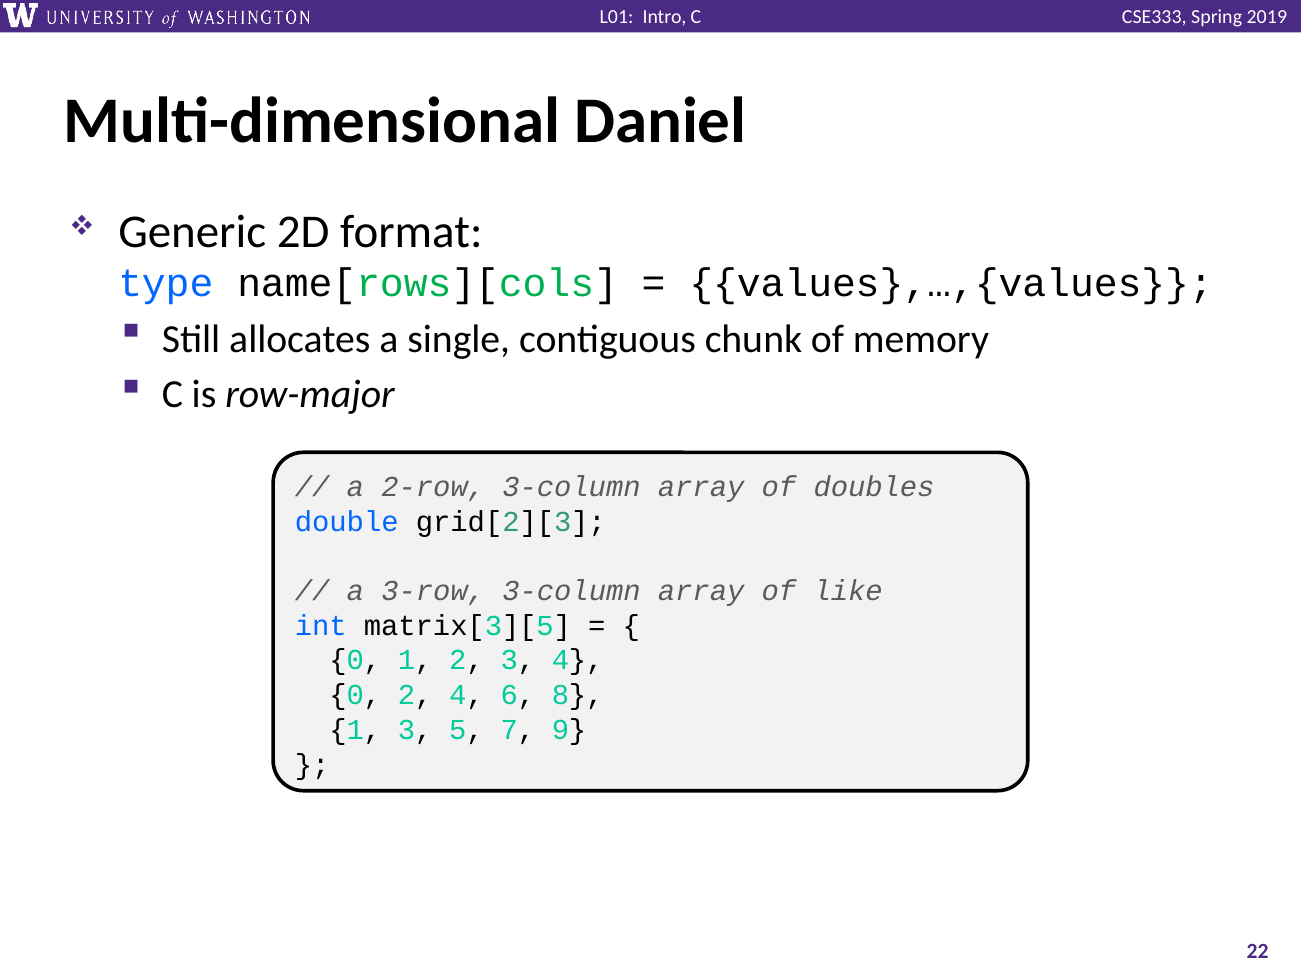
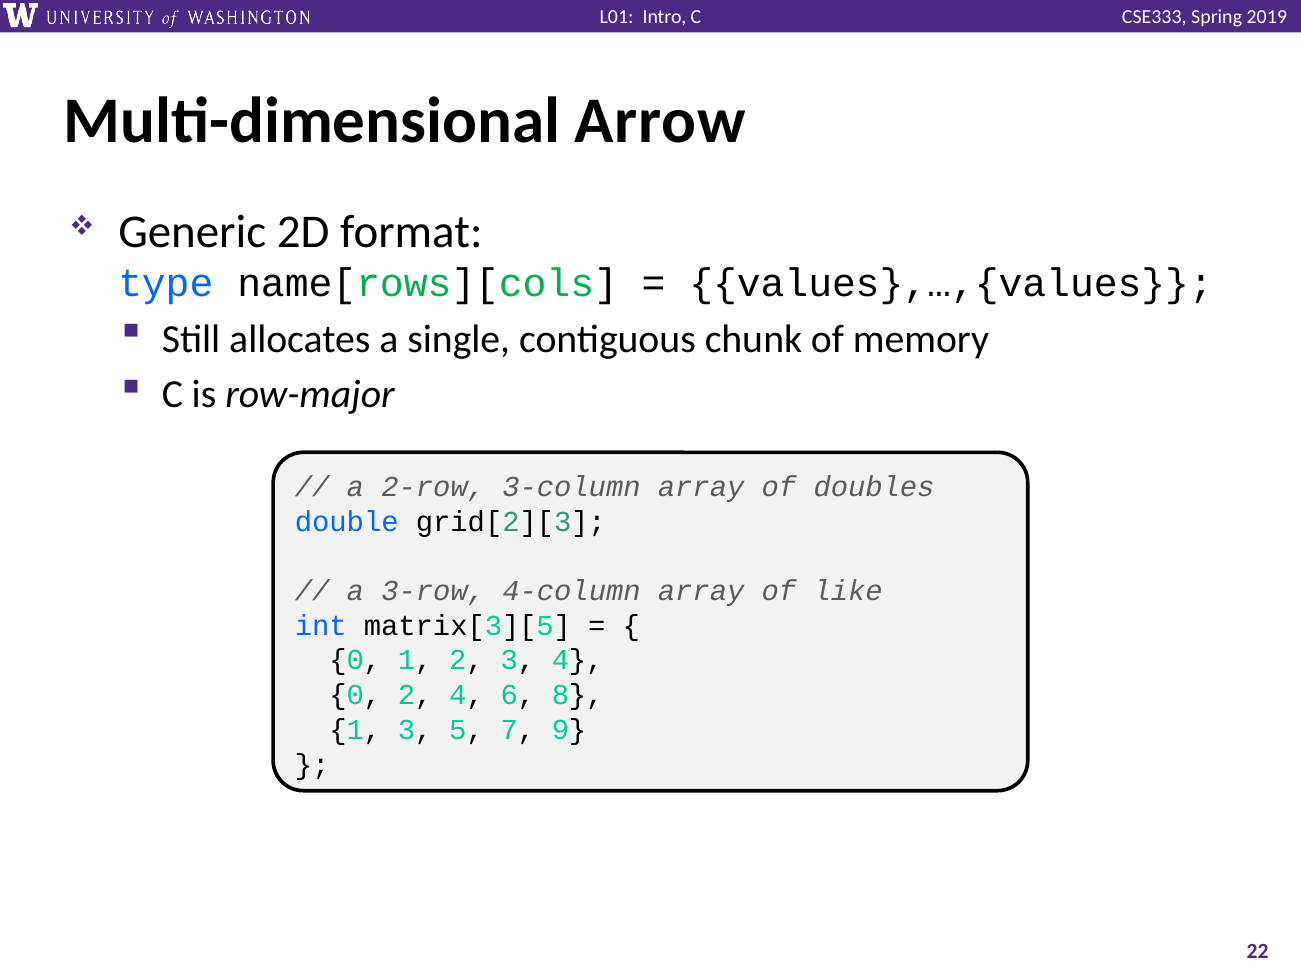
Daniel: Daniel -> Arrow (660, 121)
3-row 3-column: 3-column -> 4-column (571, 591)
